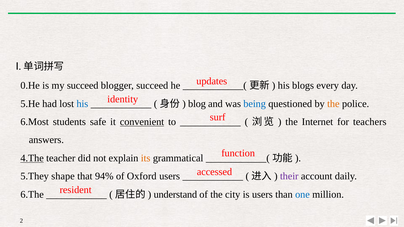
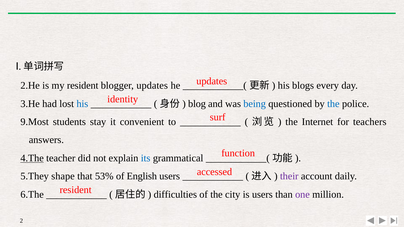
0.He: 0.He -> 2.He (30, 86)
my succeed: succeed -> resident (83, 86)
blogger succeed: succeed -> updates (152, 86)
5.He: 5.He -> 3.He (30, 104)
the colour: orange -> blue (333, 104)
6.Most: 6.Most -> 9.Most (35, 122)
safe: safe -> stay (98, 122)
convenient underline: present -> none (142, 122)
its colour: orange -> blue (146, 158)
94%: 94% -> 53% (104, 177)
Oxford: Oxford -> English (142, 177)
understand: understand -> difficulties (175, 195)
one colour: blue -> purple (302, 195)
